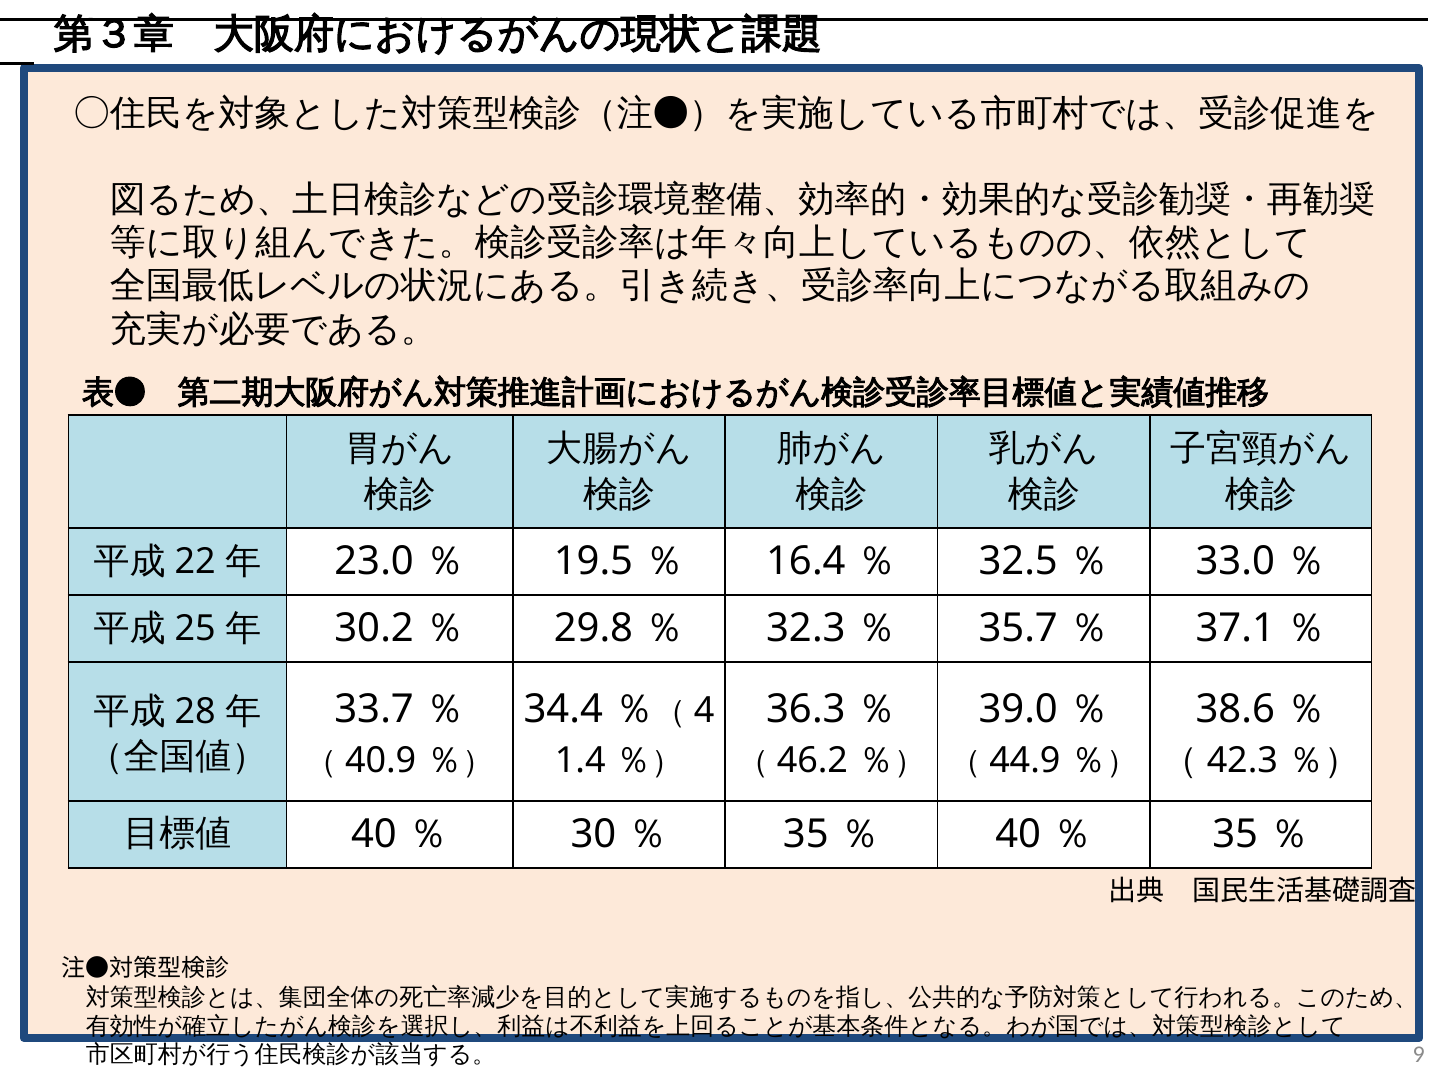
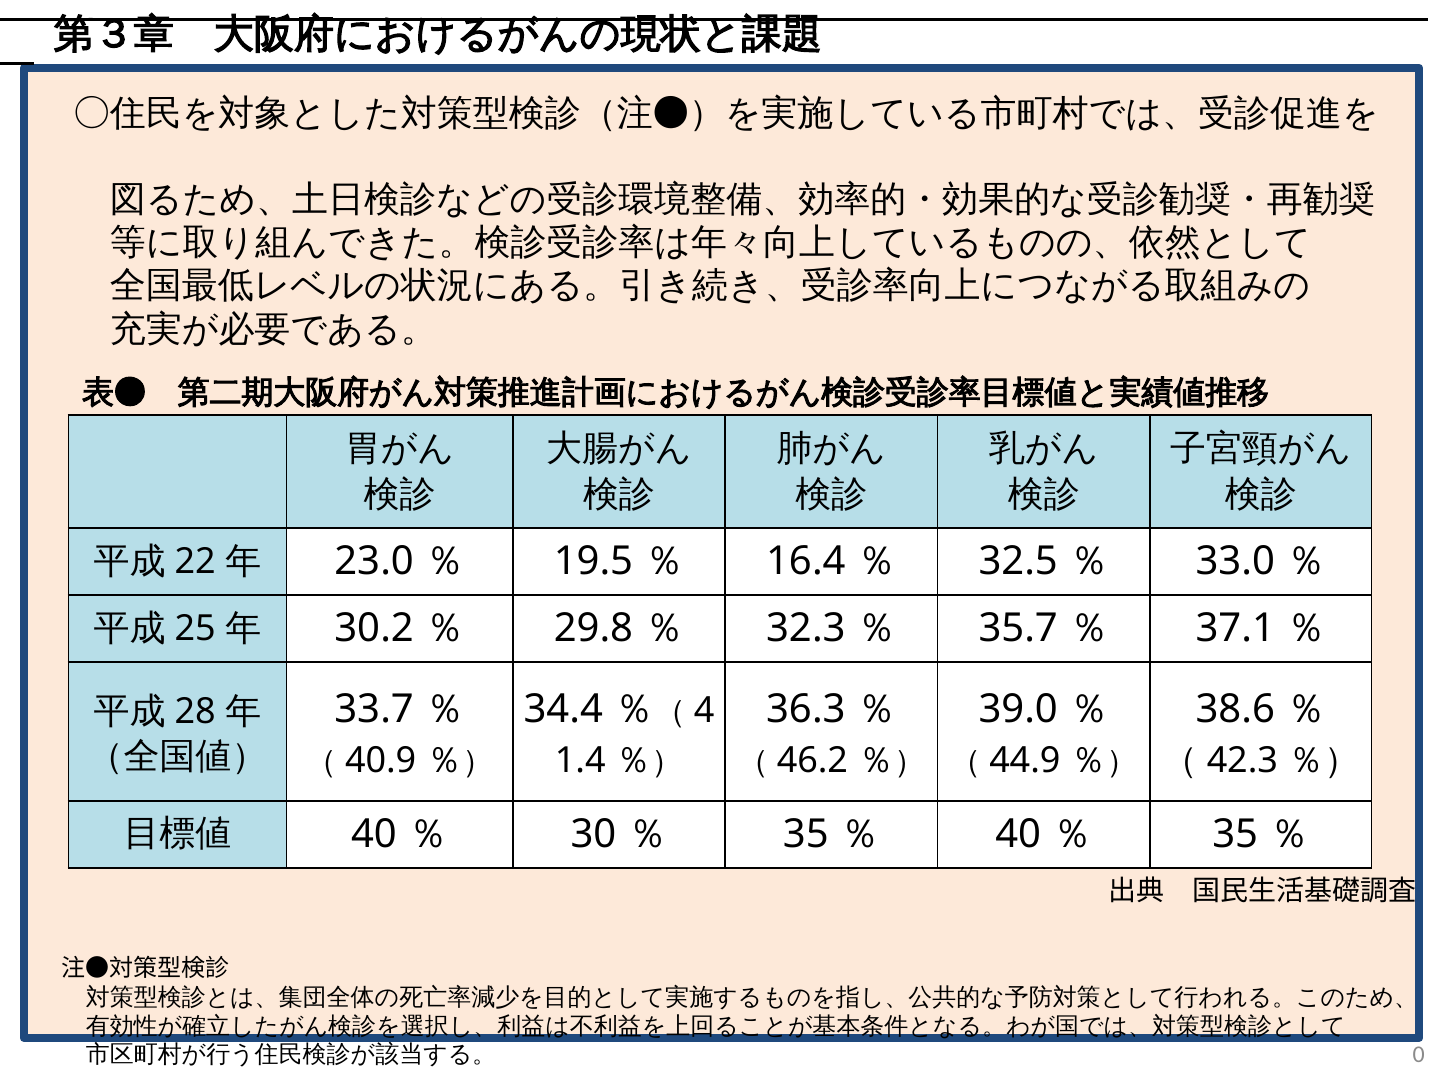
9: 9 -> 0 (1419, 1055)
